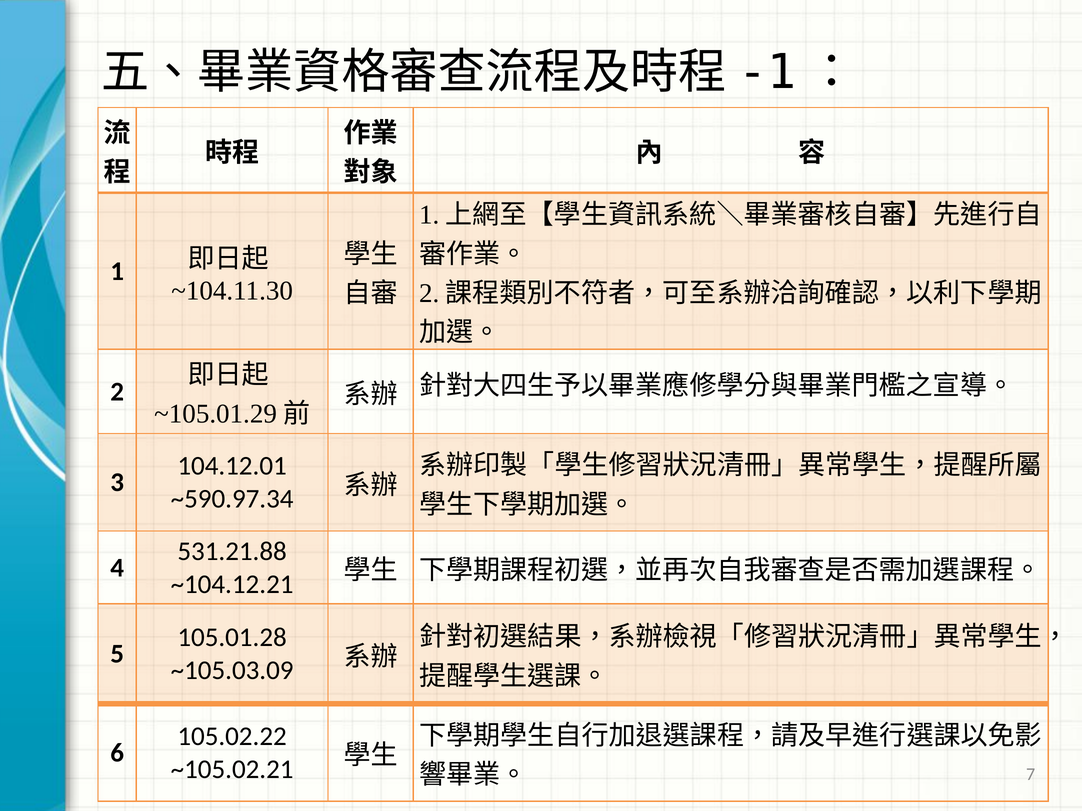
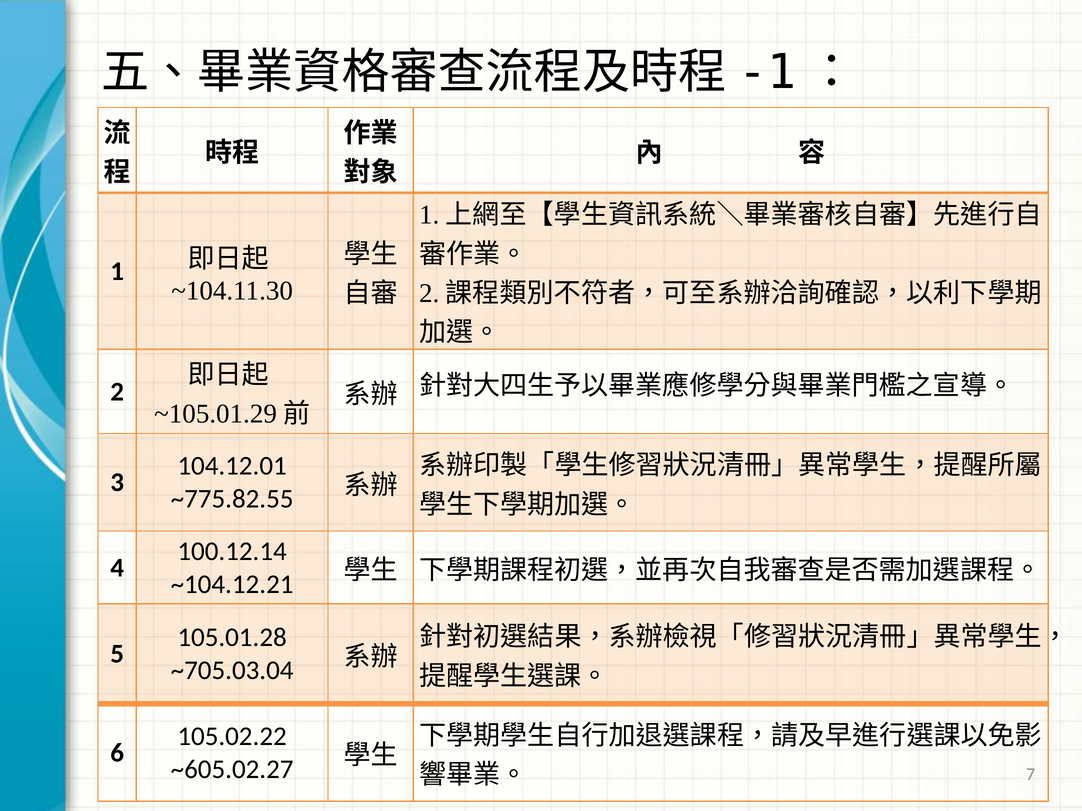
~590.97.34: ~590.97.34 -> ~775.82.55 (232, 499)
531.21.88: 531.21.88 -> 100.12.14 (232, 551)
~105.03.09: ~105.03.09 -> ~705.03.04 (232, 671)
~105.02.21: ~105.02.21 -> ~605.02.27 (232, 770)
